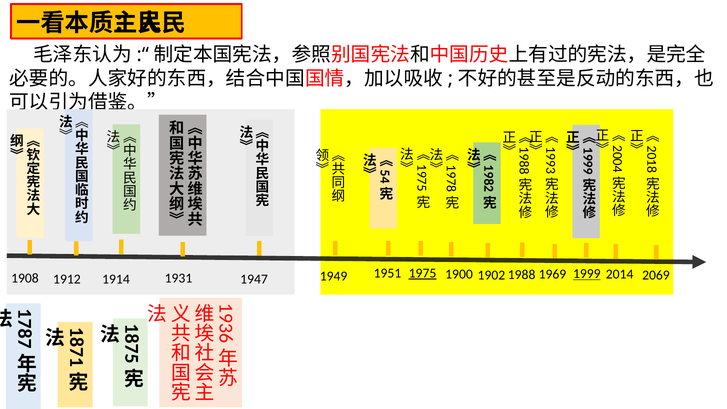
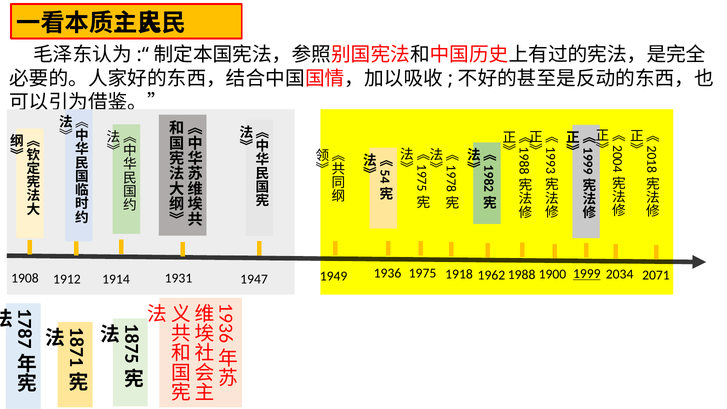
1975 underline: present -> none (423, 273)
1951: 1951 -> 1936 (387, 273)
1969: 1969 -> 1900 (552, 274)
2014: 2014 -> 2034 (620, 274)
1900: 1900 -> 1918 (459, 274)
2069: 2069 -> 2071 (656, 275)
1902: 1902 -> 1962 (491, 275)
